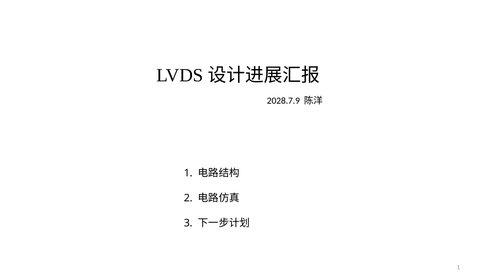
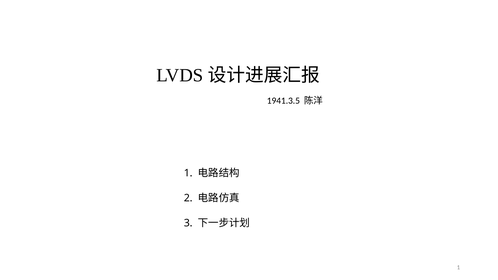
2028.7.9: 2028.7.9 -> 1941.3.5 (283, 101)
